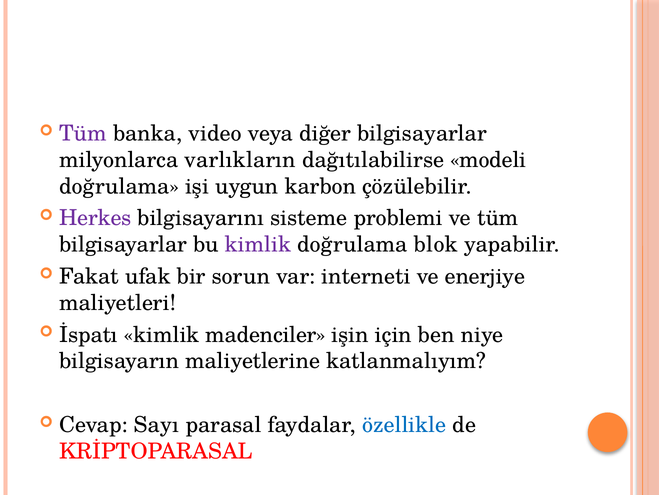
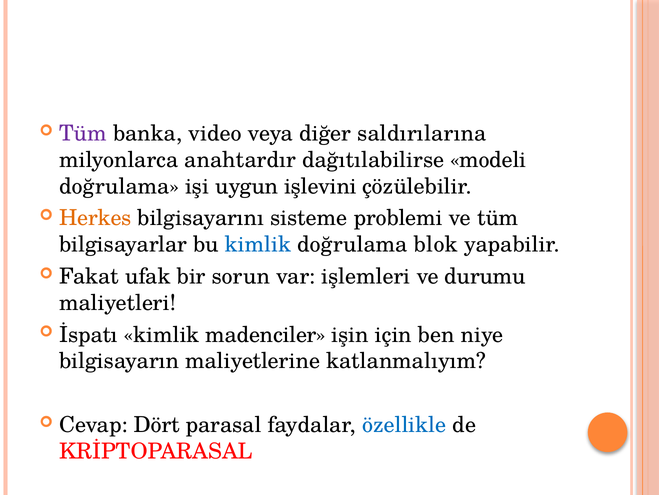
diğer bilgisayarlar: bilgisayarlar -> saldırılarına (422, 133)
varlıkların: varlıkların -> anahtardır (240, 160)
karbon: karbon -> işlevini (320, 186)
Herkes colour: purple -> orange (95, 218)
kimlik colour: purple -> blue (258, 244)
interneti: interneti -> işlemleri (366, 276)
enerjiye: enerjiye -> durumu (485, 276)
Sayı: Sayı -> Dört (157, 424)
